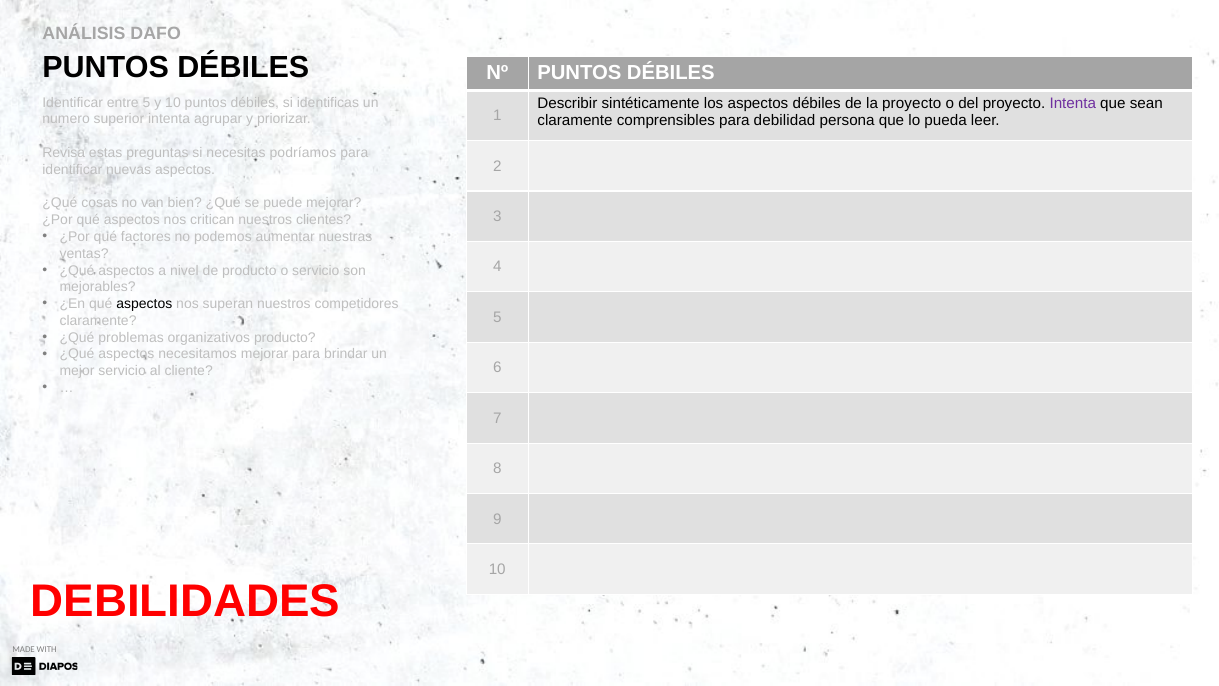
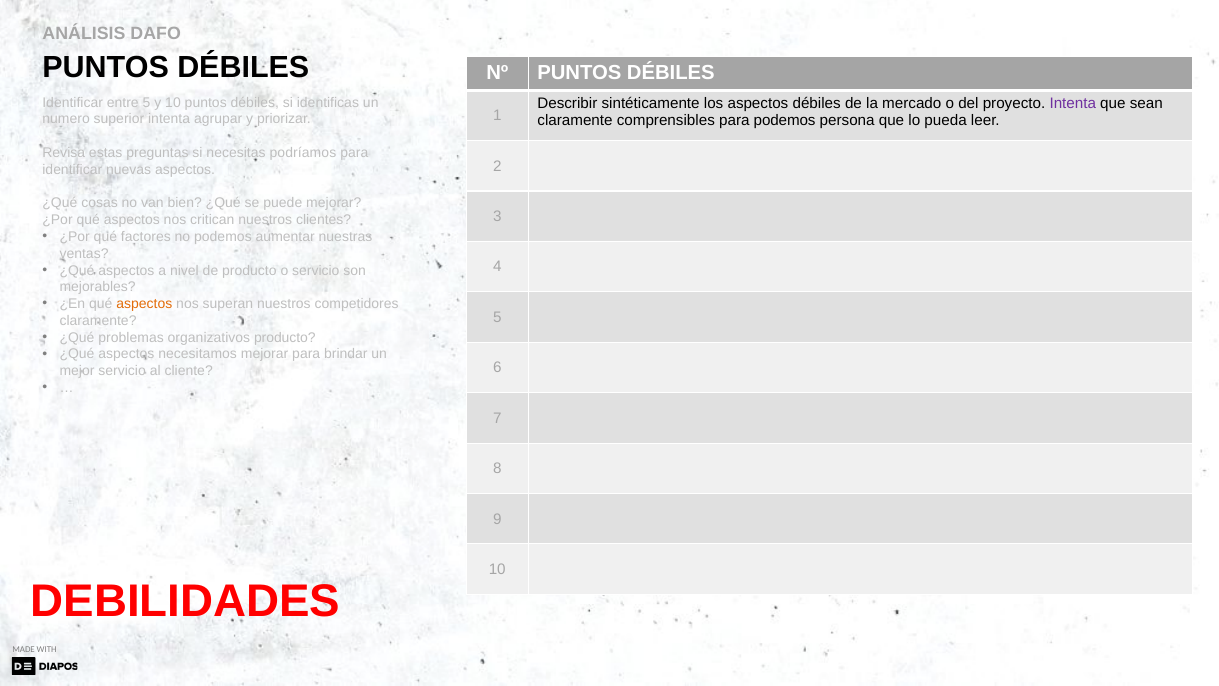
la proyecto: proyecto -> mercado (912, 104)
para debilidad: debilidad -> podemos (785, 121)
aspectos colour: black -> orange (144, 304)
